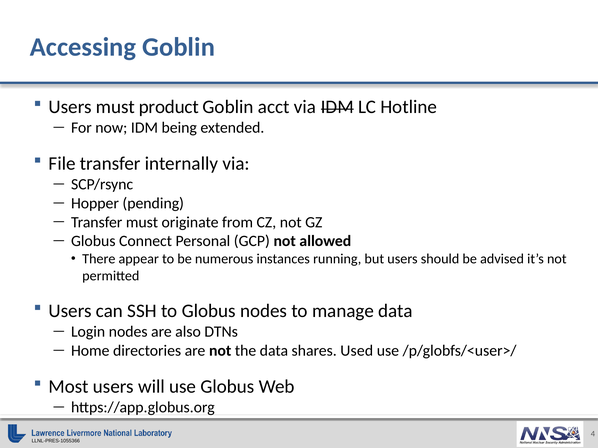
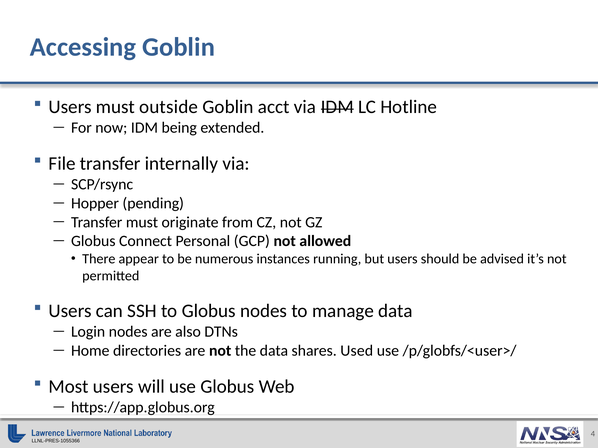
product: product -> outside (169, 107)
